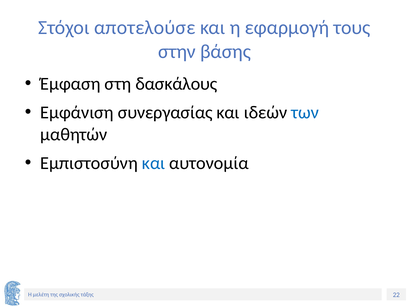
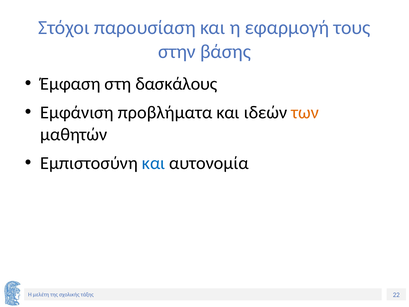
αποτελούσε: αποτελούσε -> παρουσίαση (145, 28)
συνεργασίας: συνεργασίας -> προβλήματα (165, 112)
των colour: blue -> orange (305, 112)
